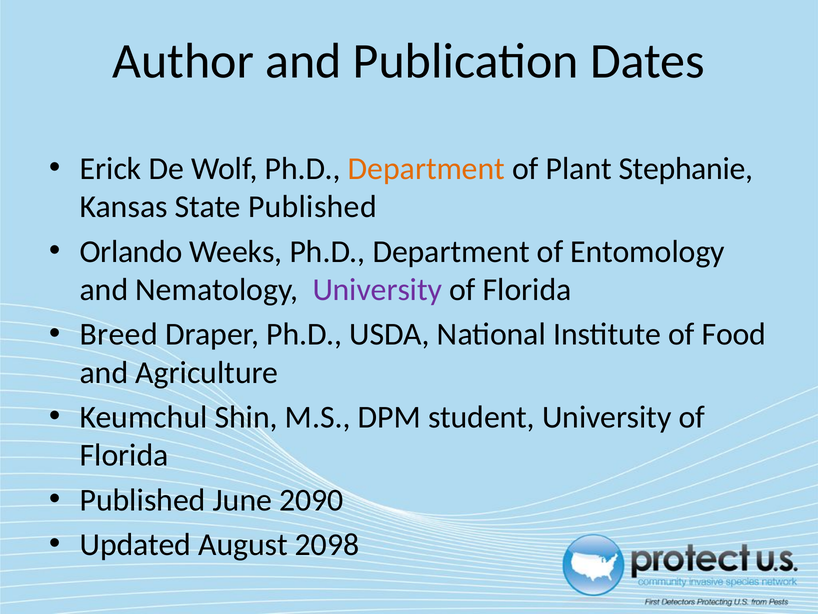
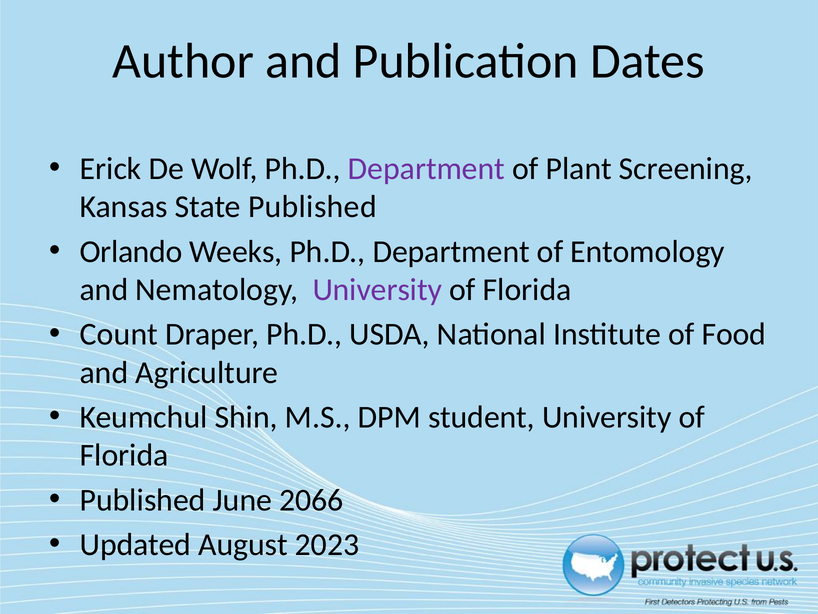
Department colour: orange -> purple (426, 169)
Stephanie: Stephanie -> Screening (686, 169)
Breed: Breed -> Count (119, 334)
2090: 2090 -> 2066 (311, 500)
2098: 2098 -> 2023 (327, 544)
